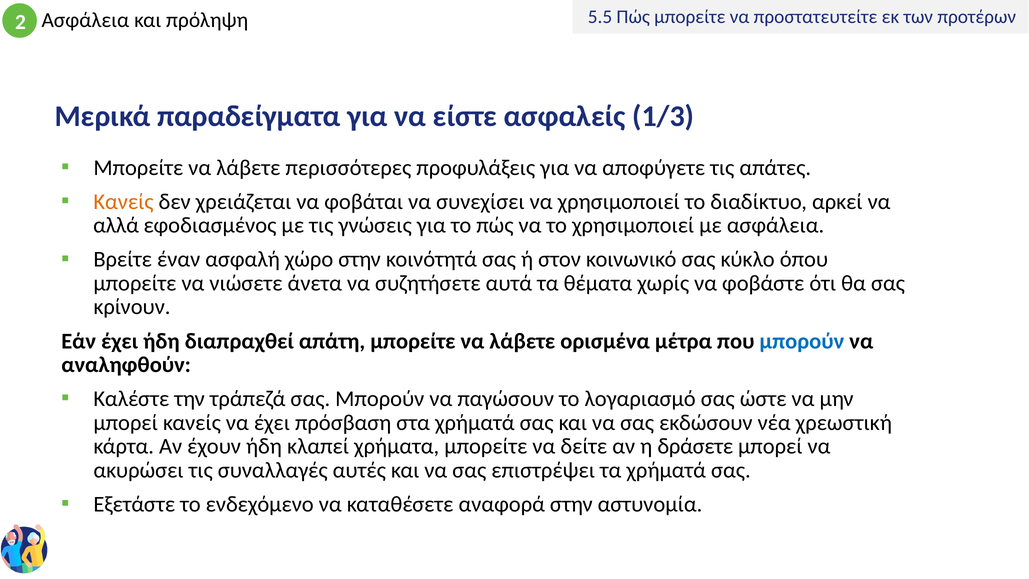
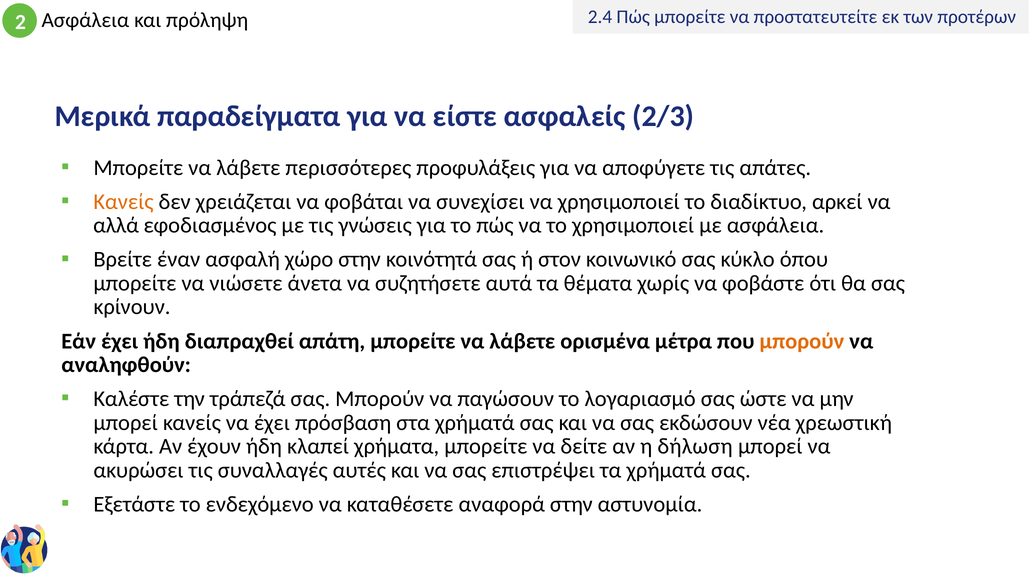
5.5: 5.5 -> 2.4 (600, 17)
1/3: 1/3 -> 2/3 (663, 116)
μπορούν colour: blue -> orange (802, 341)
δράσετε: δράσετε -> δήλωση (695, 446)
